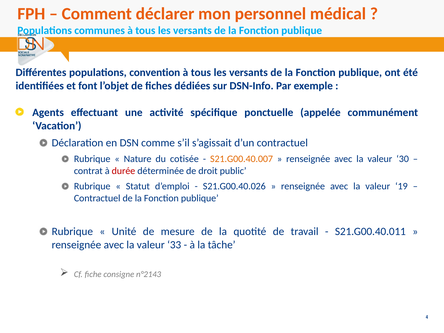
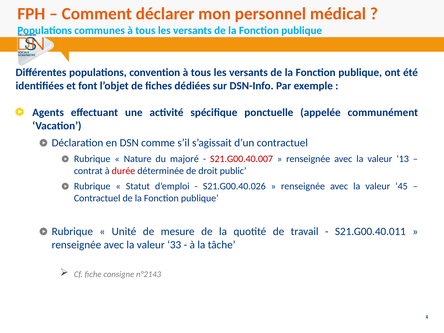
cotisée: cotisée -> majoré (184, 159)
S21.G00.40.007 colour: orange -> red (242, 159)
30: 30 -> 13 (403, 159)
19: 19 -> 45 (401, 186)
